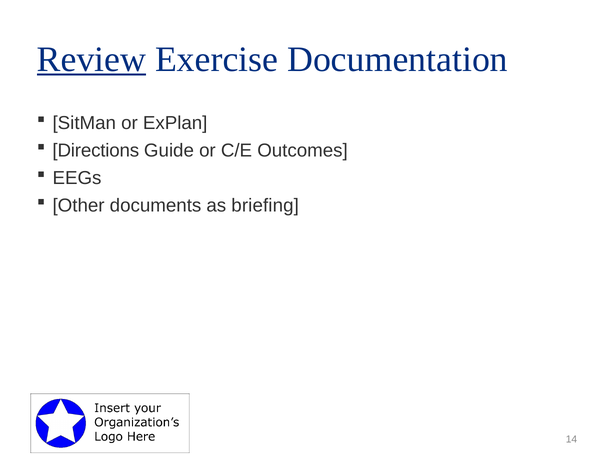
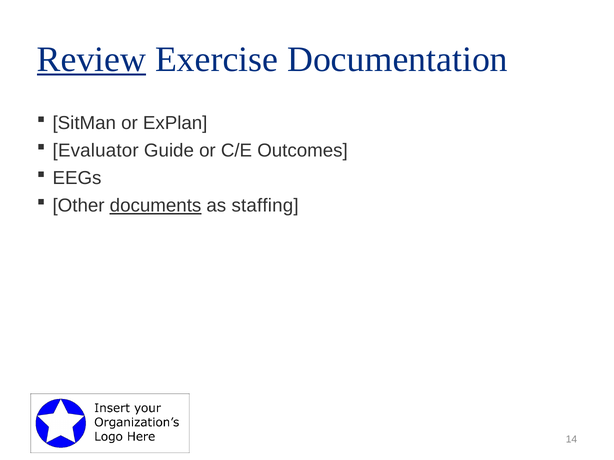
Directions: Directions -> Evaluator (96, 151)
documents underline: none -> present (156, 206)
briefing: briefing -> staffing (265, 206)
